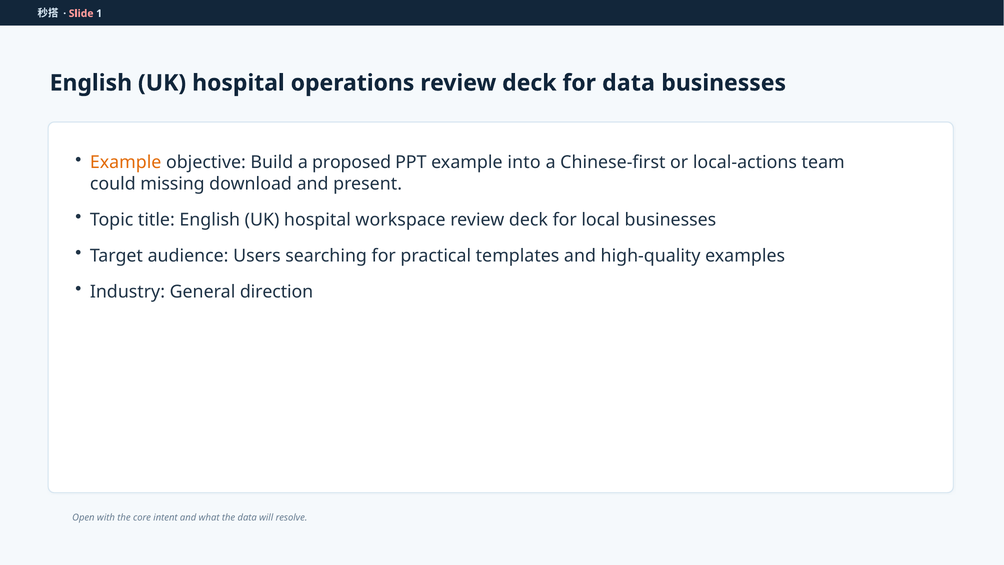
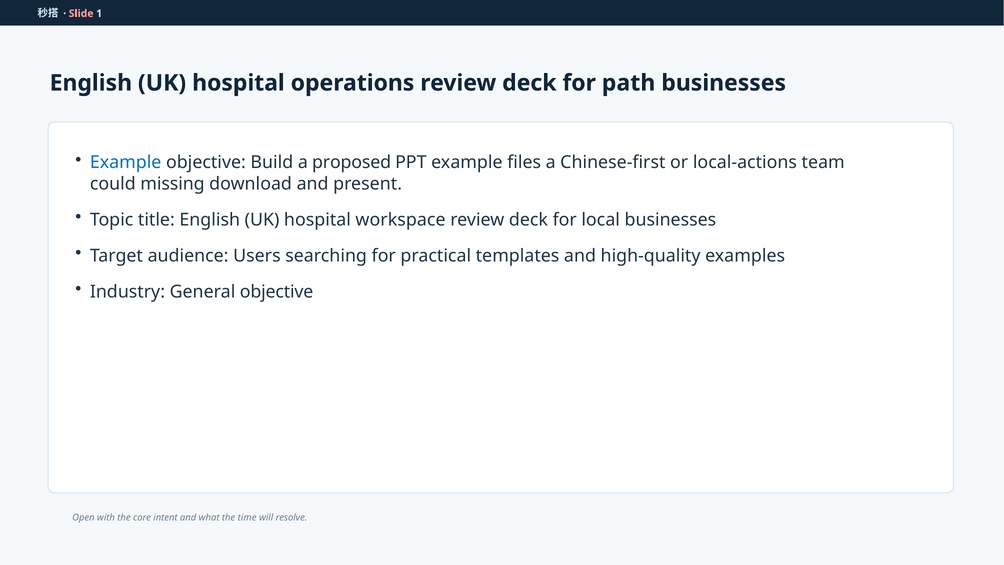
for data: data -> path (629, 83)
Example colour: orange -> blue (126, 162)
into: into -> files (524, 162)
General direction: direction -> objective (277, 292)
the data: data -> time (247, 517)
